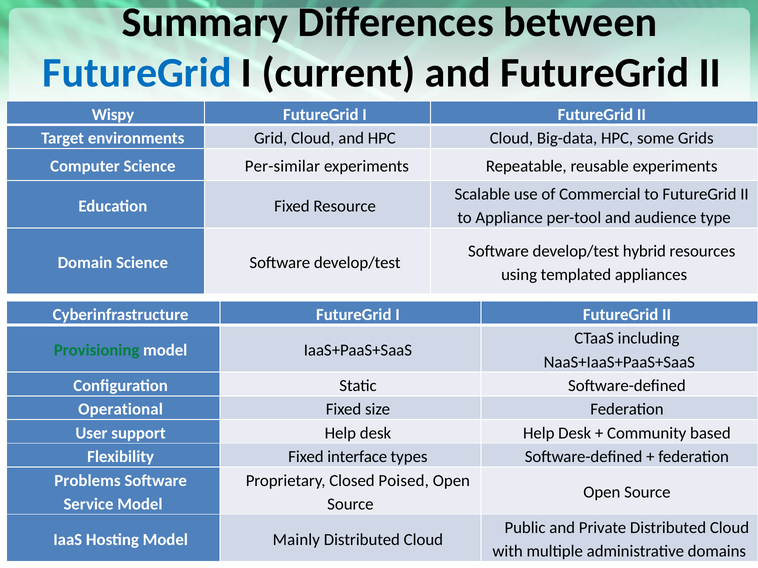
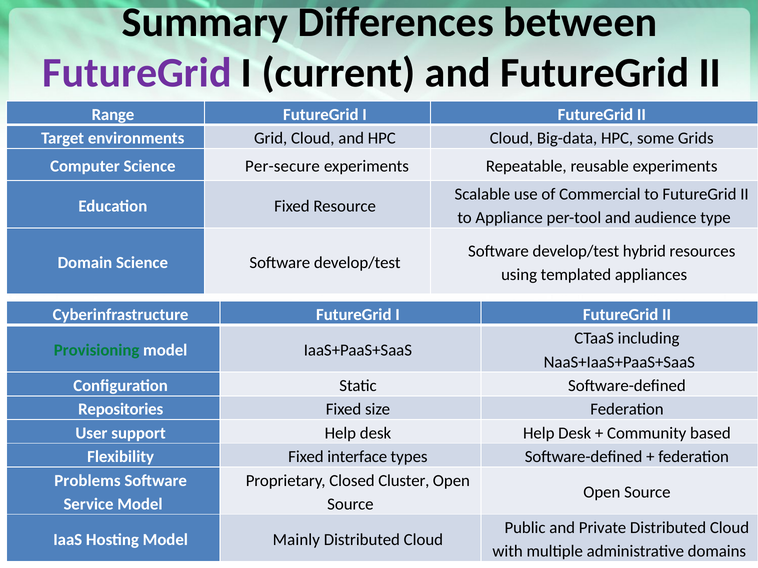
FutureGrid colour: blue -> purple (137, 73)
Wispy: Wispy -> Range (113, 115)
Per-similar: Per-similar -> Per-secure (282, 166)
Operational: Operational -> Repositories (121, 410)
Poised: Poised -> Cluster (404, 481)
